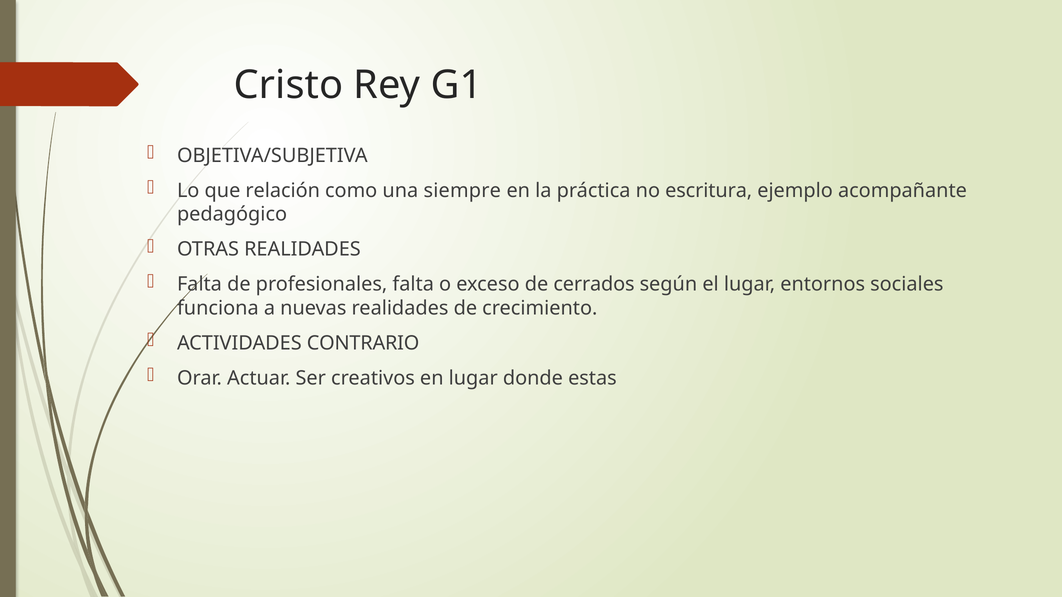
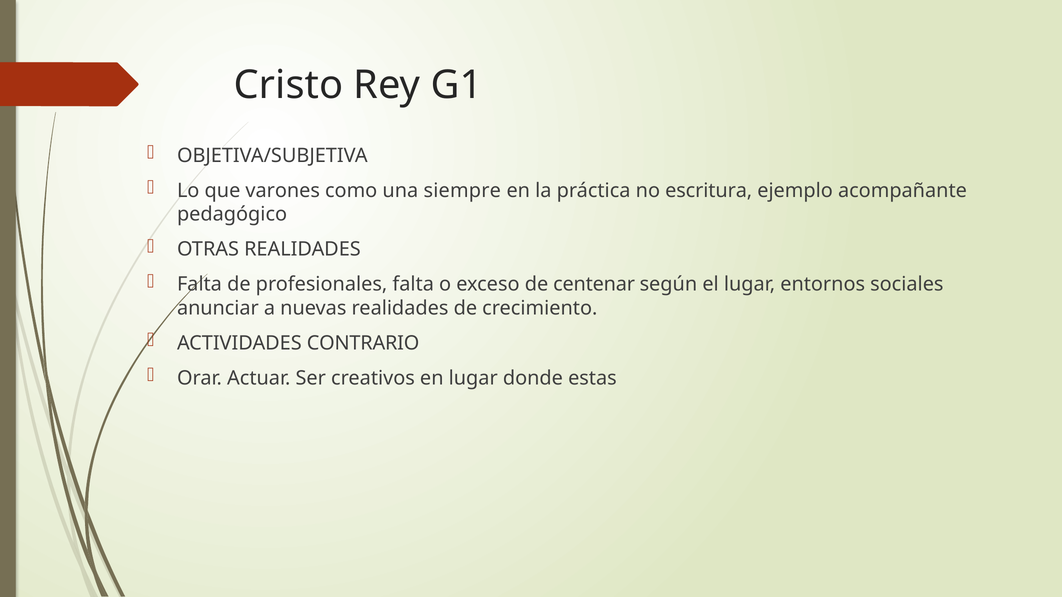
relación: relación -> varones (283, 191)
cerrados: cerrados -> centenar (594, 284)
funciona: funciona -> anunciar (218, 308)
